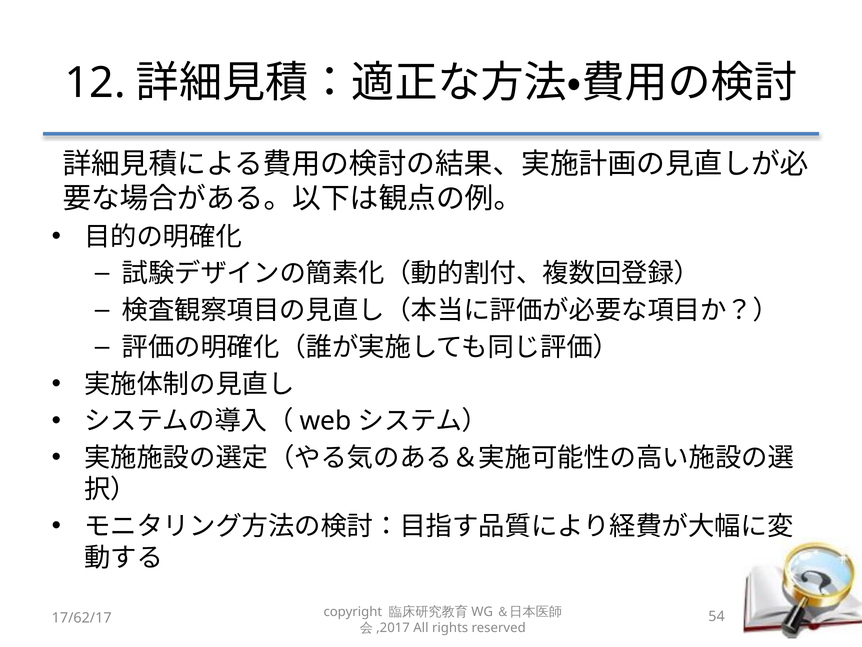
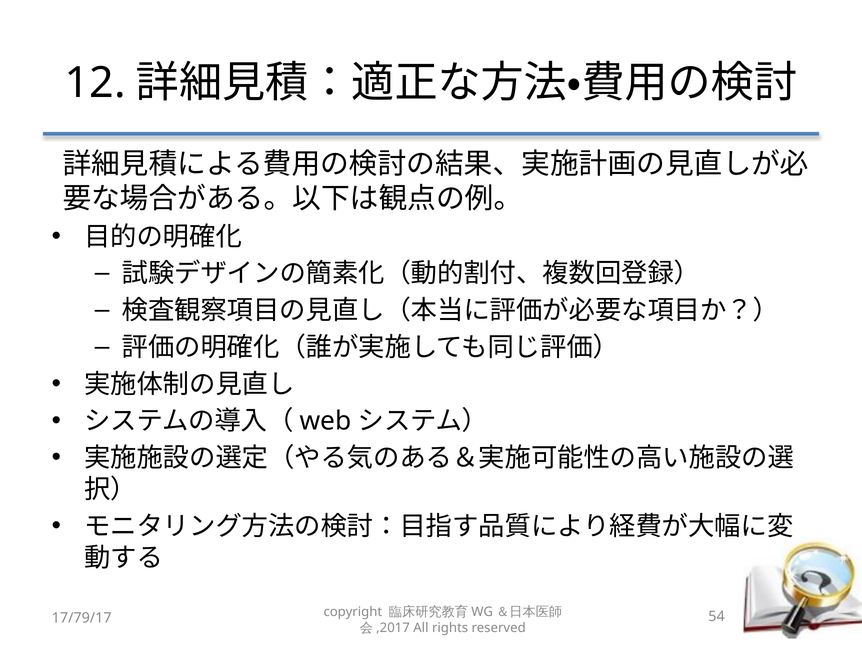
17/62/17: 17/62/17 -> 17/79/17 (82, 617)
